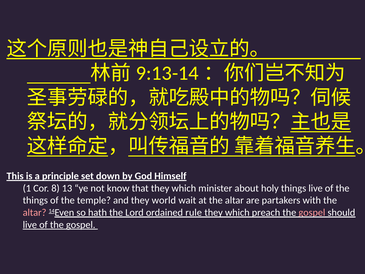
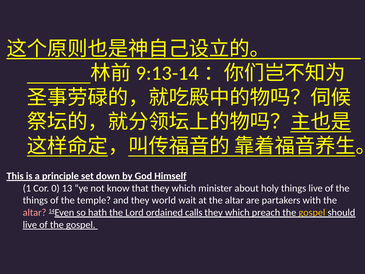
8: 8 -> 0 (55, 188)
rule: rule -> calls (194, 212)
gospel colour: pink -> yellow (312, 212)
